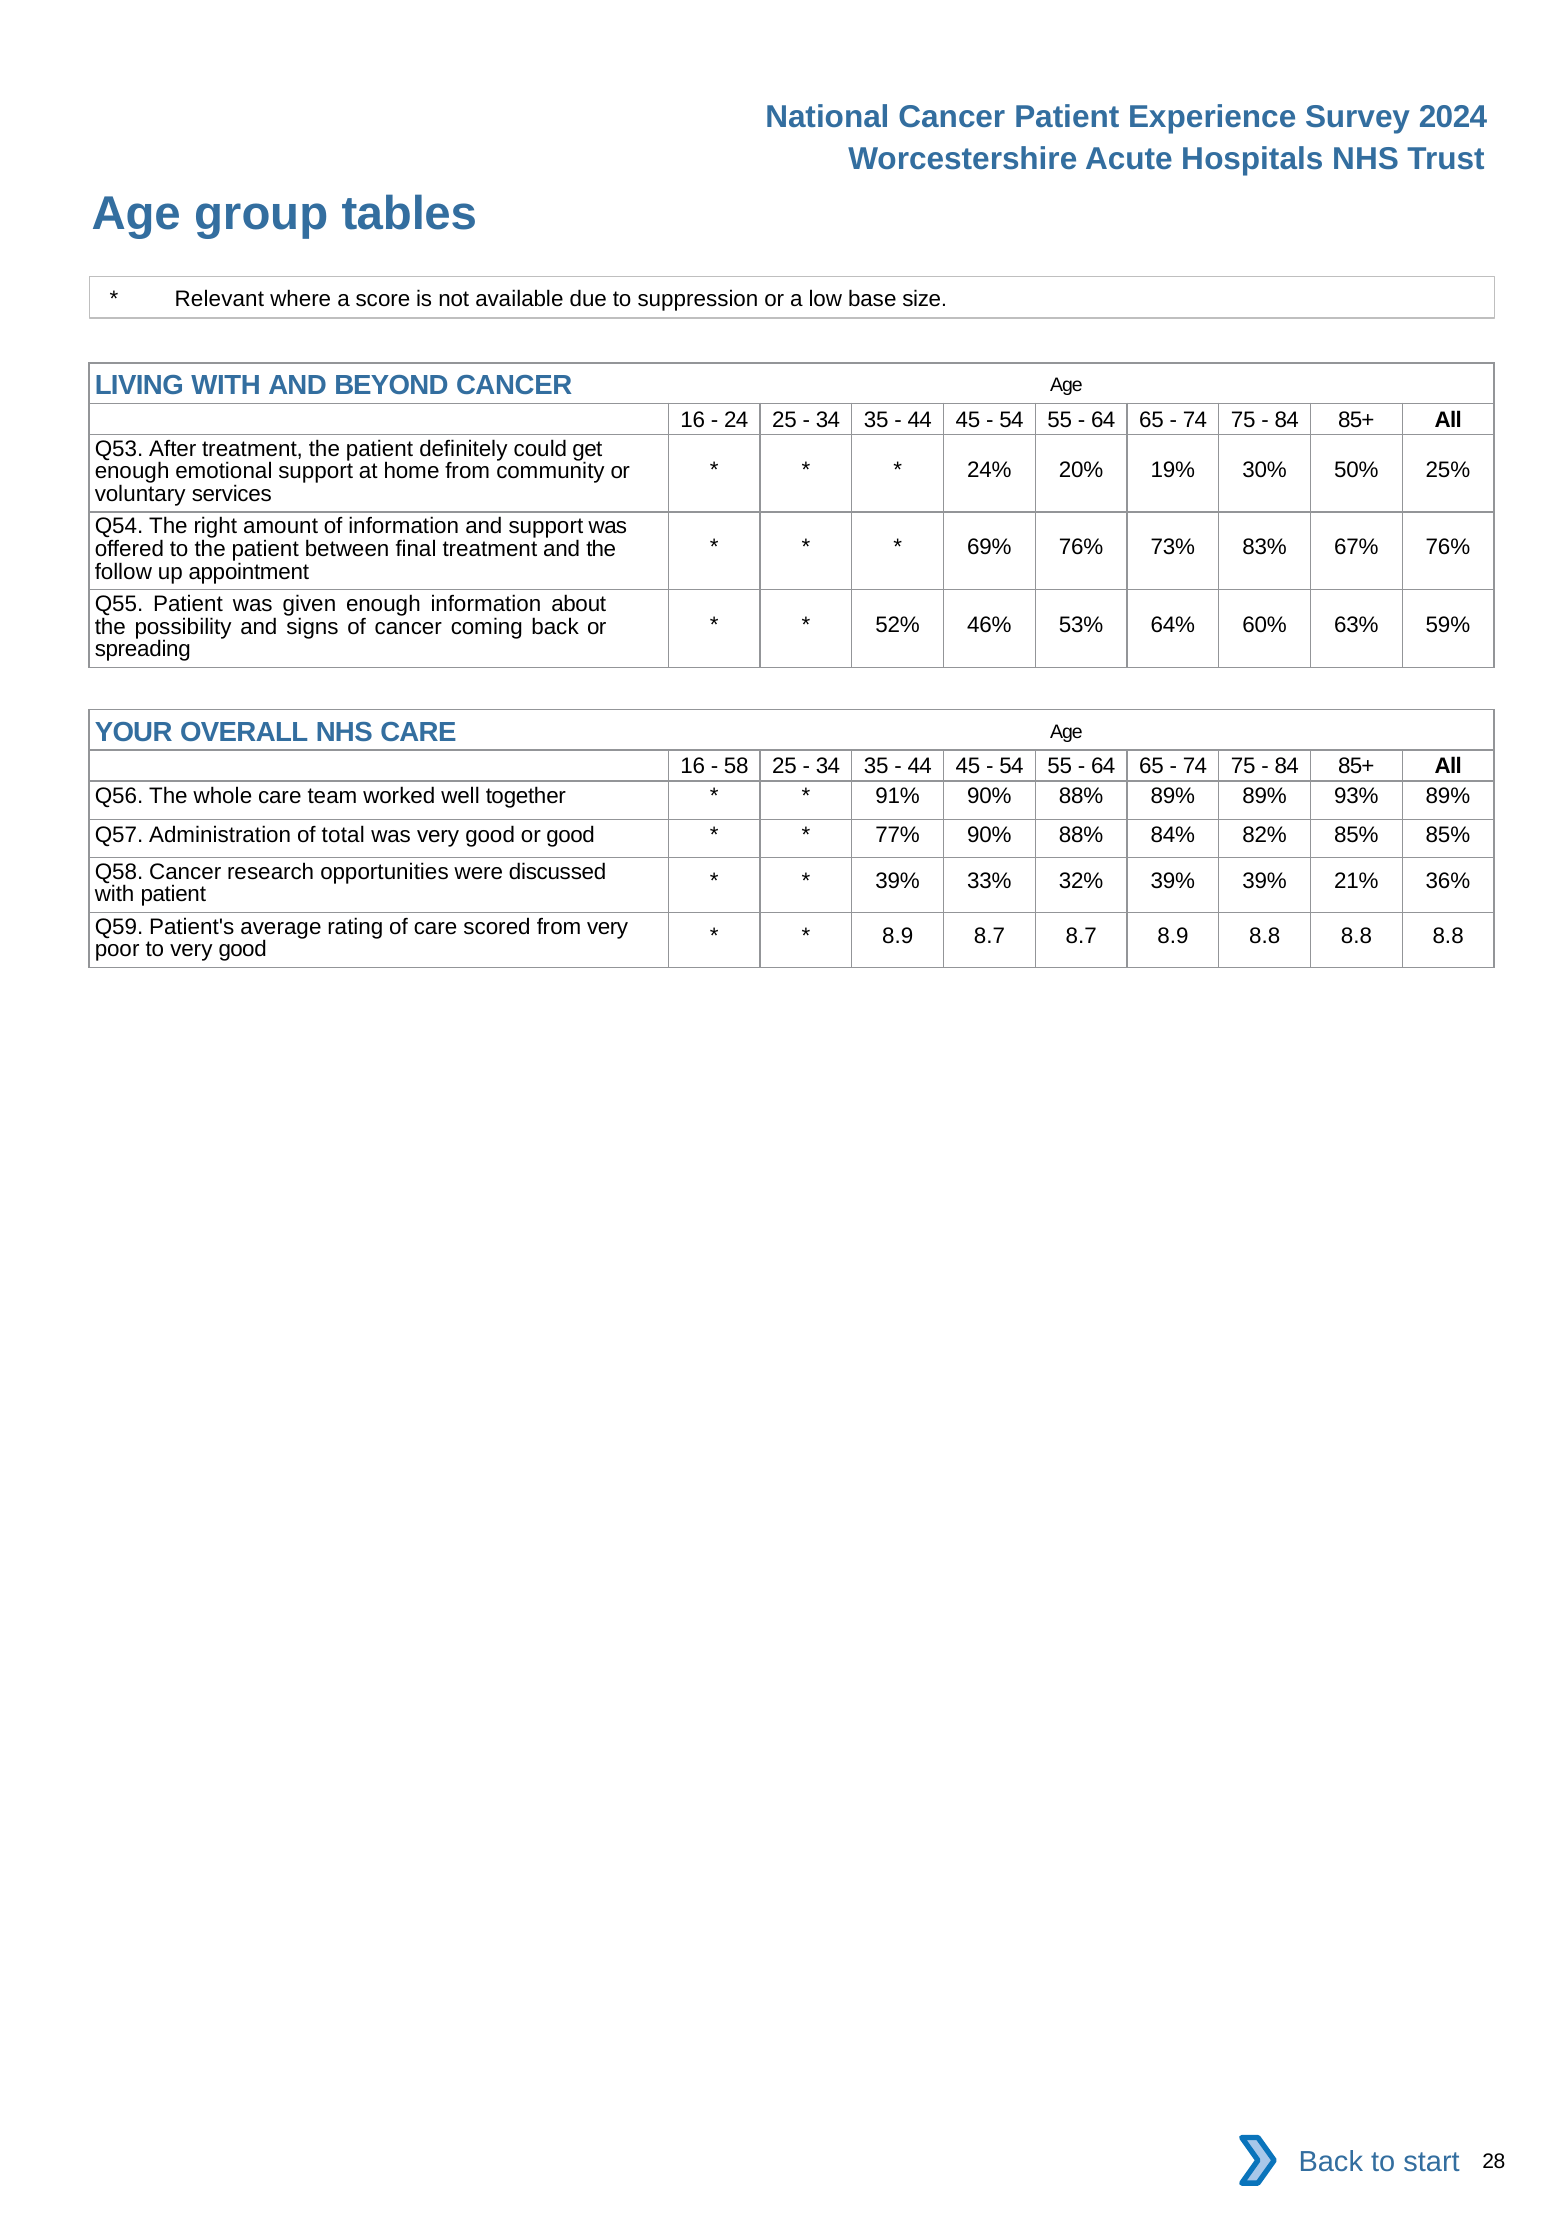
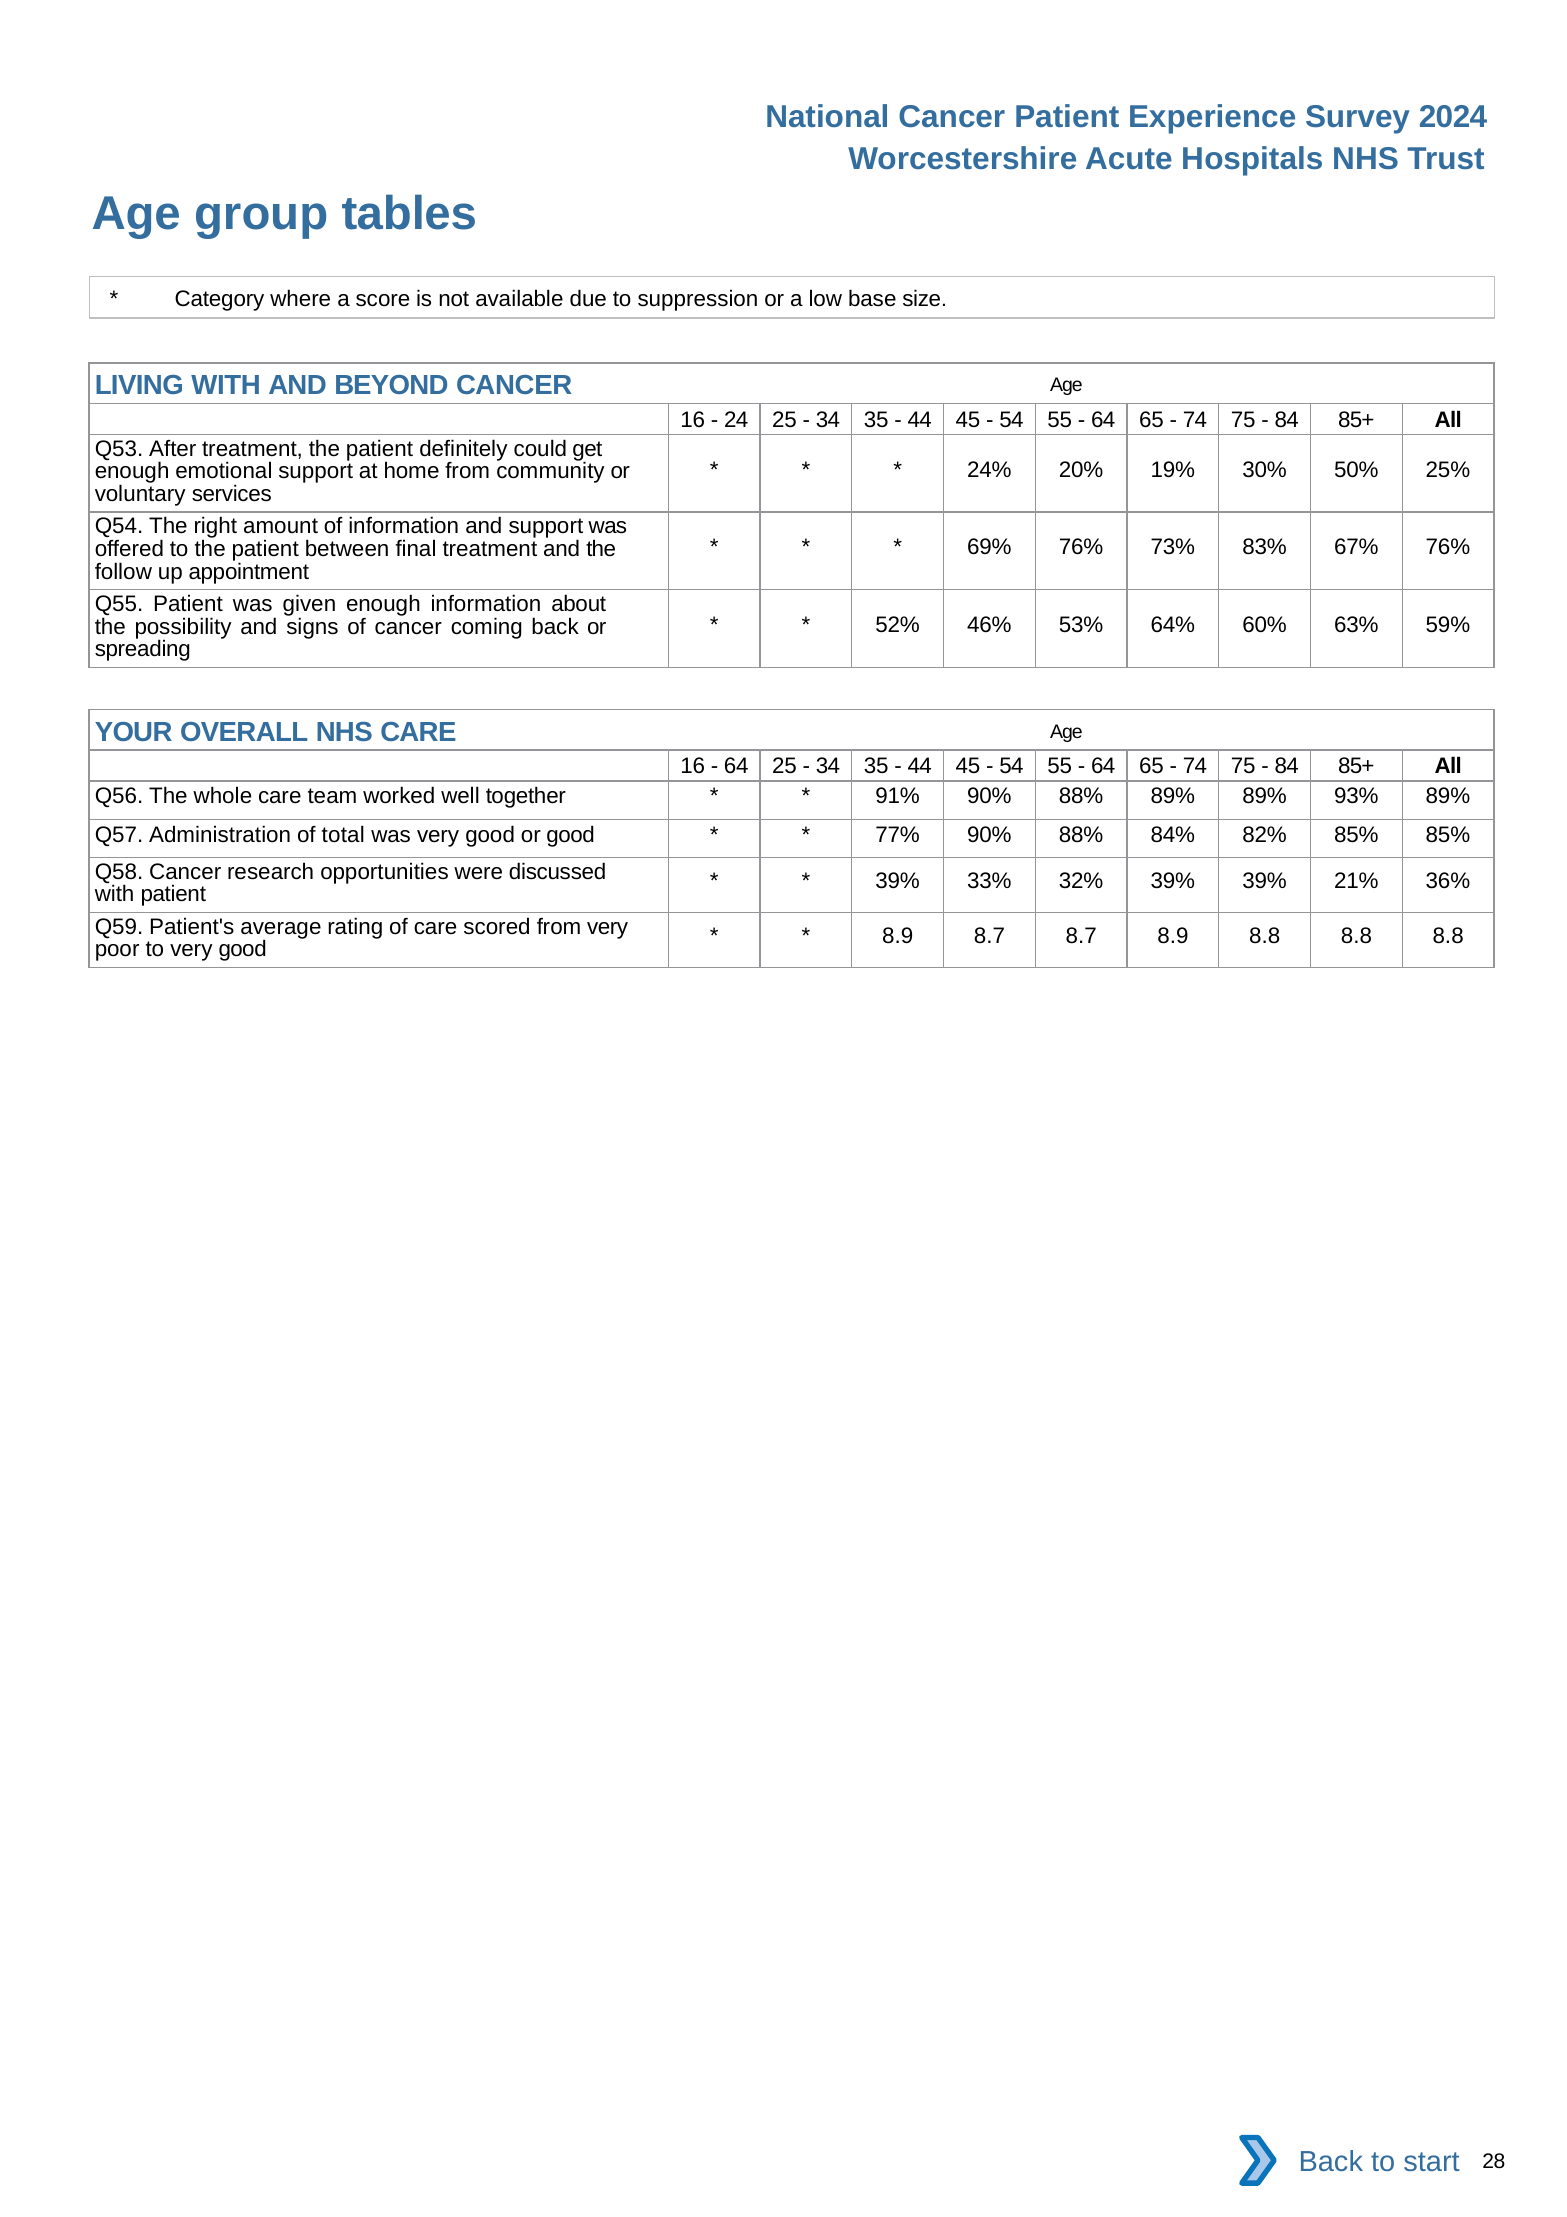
Relevant: Relevant -> Category (219, 299)
58: 58 -> 64 (736, 766)
